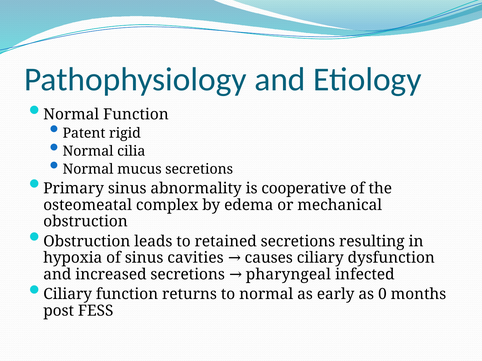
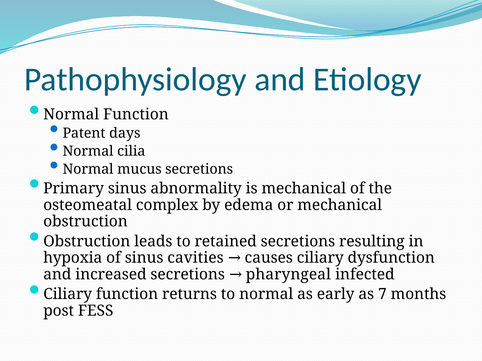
rigid: rigid -> days (125, 133)
is cooperative: cooperative -> mechanical (304, 189)
0: 0 -> 7 (382, 295)
